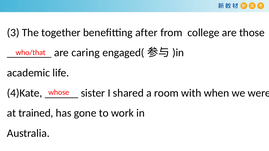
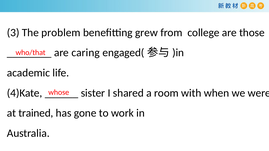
together: together -> problem (61, 33)
after: after -> grew (147, 33)
